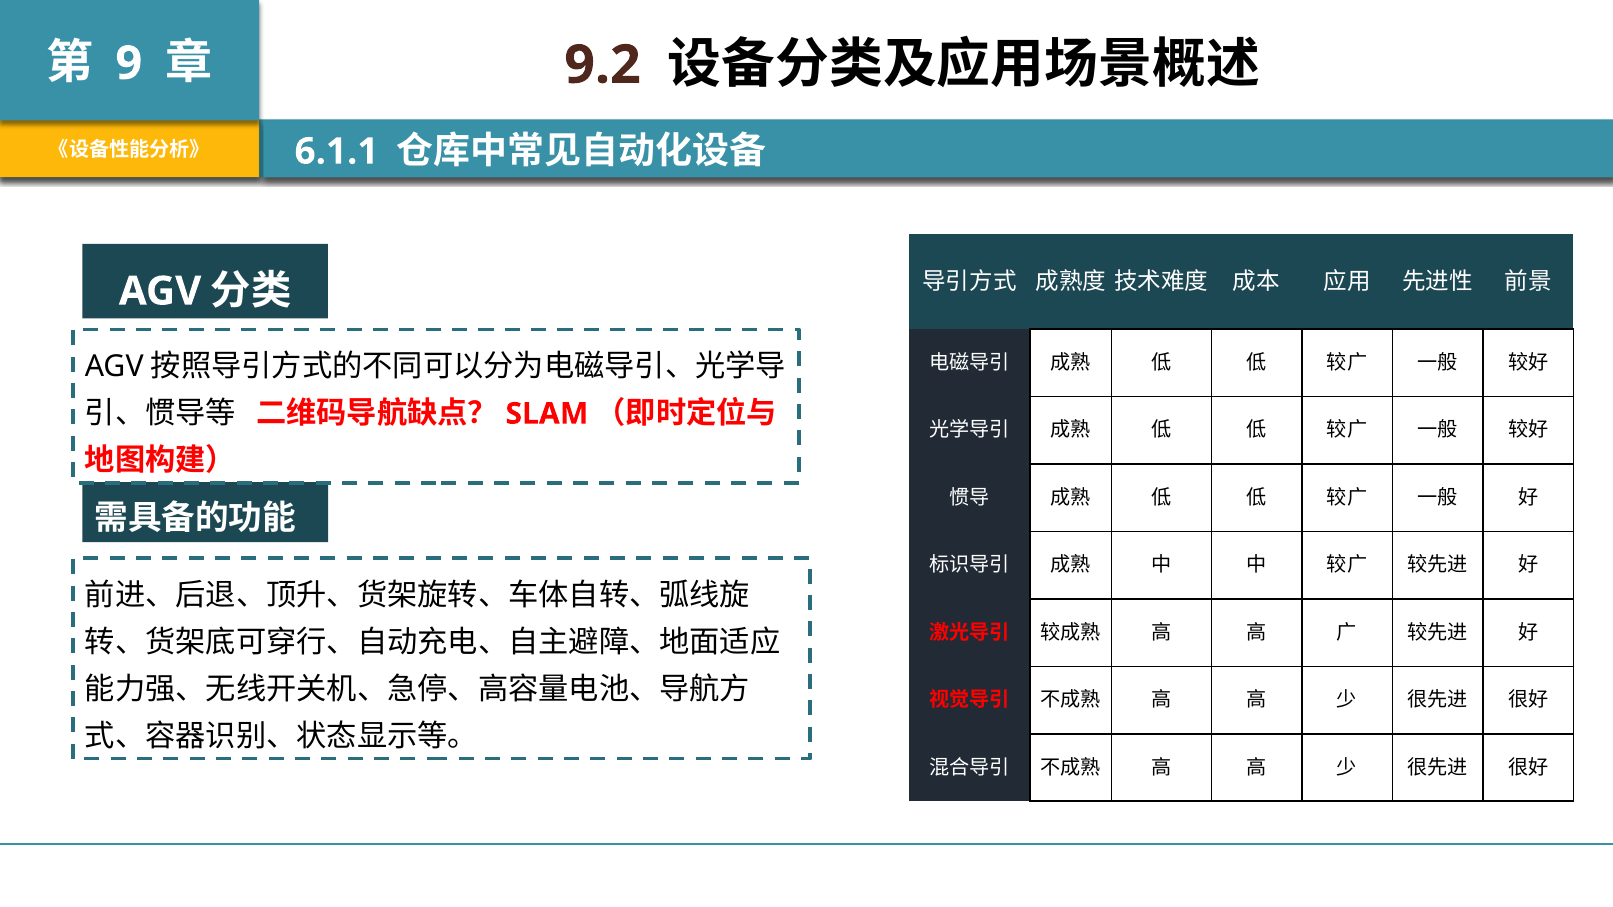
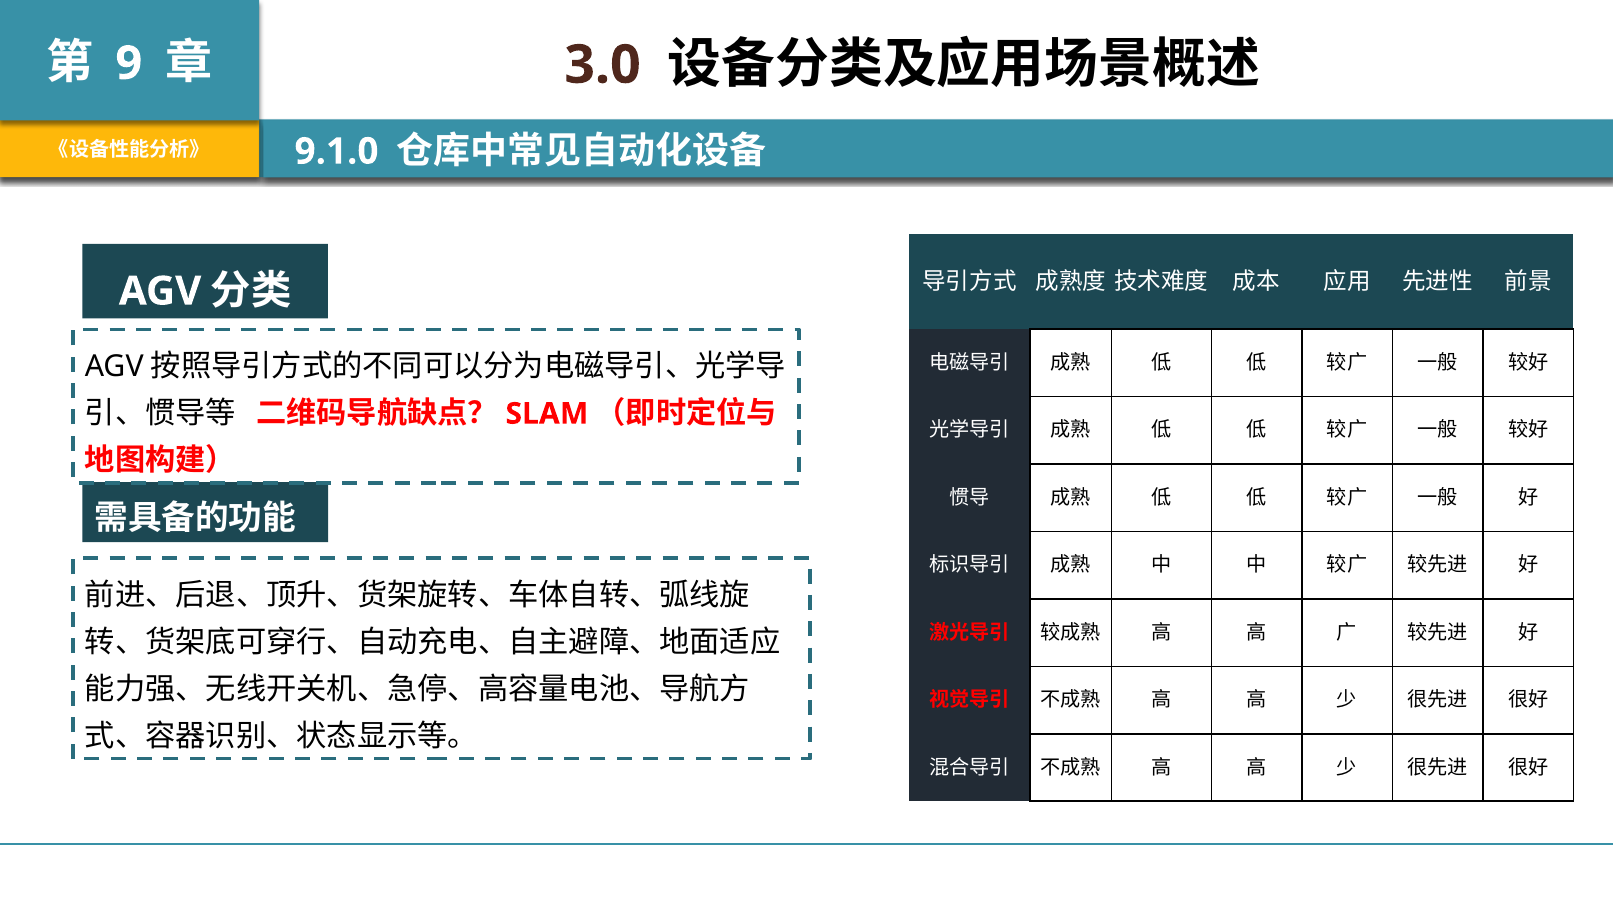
9.2: 9.2 -> 3.0 (603, 65)
6.1.1: 6.1.1 -> 9.1.0 (337, 151)
